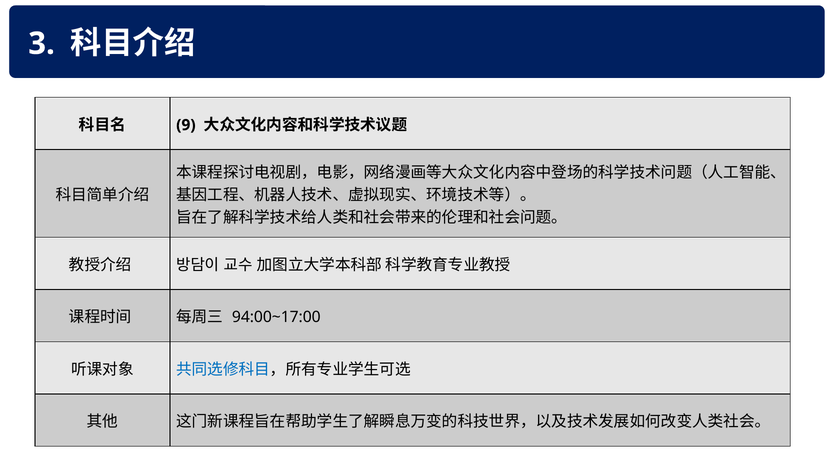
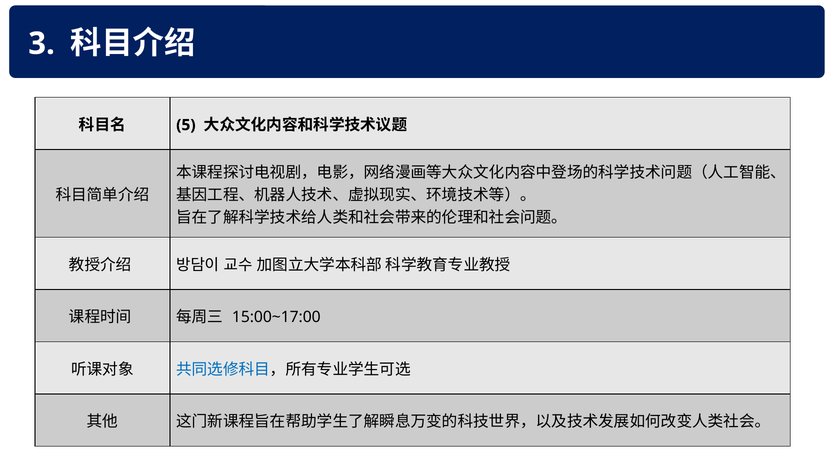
9: 9 -> 5 (186, 125)
94:00~17:00: 94:00~17:00 -> 15:00~17:00 (276, 317)
